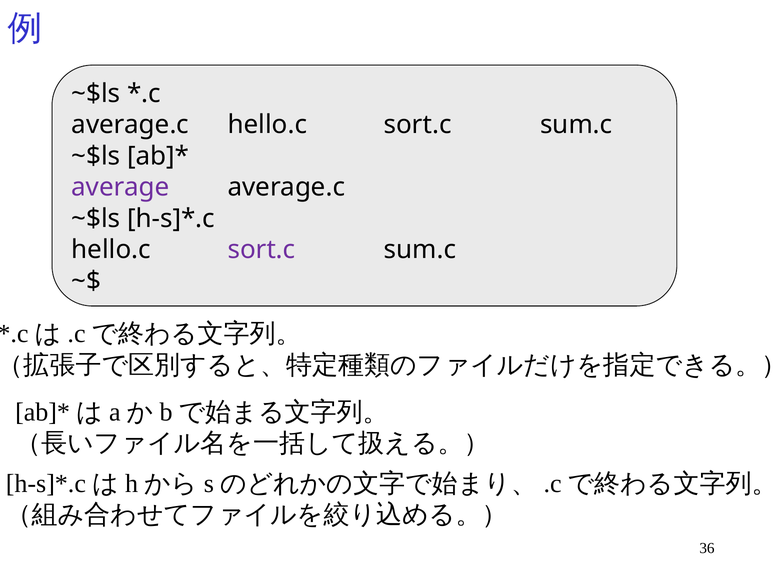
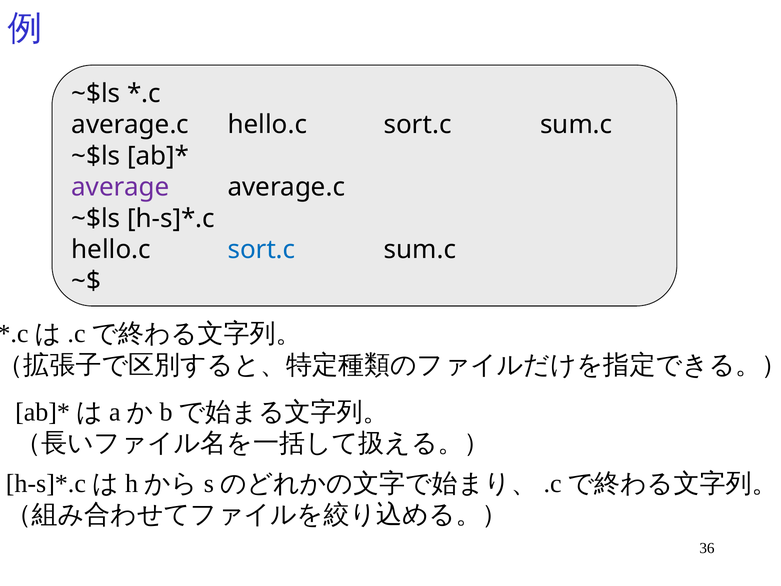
sort.c colour: purple -> blue (262, 250)
